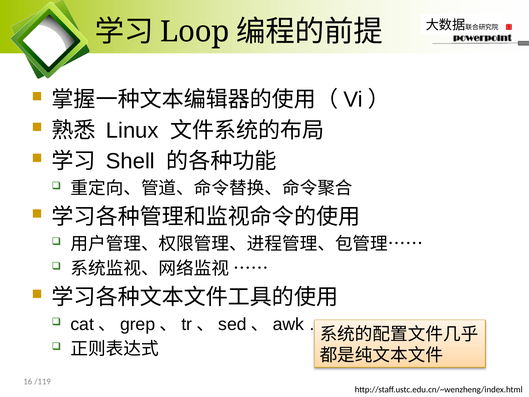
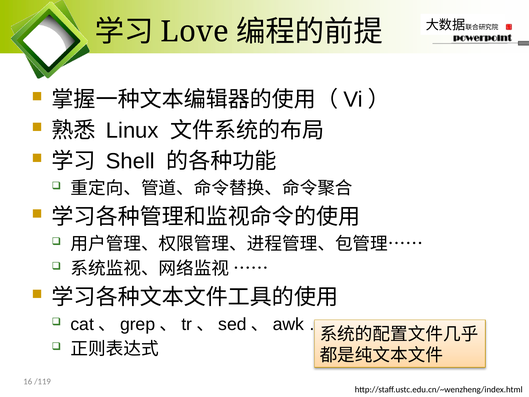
Loop: Loop -> Love (195, 32)
